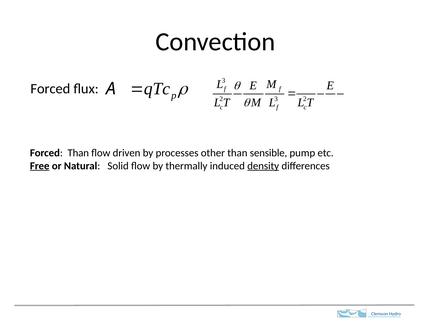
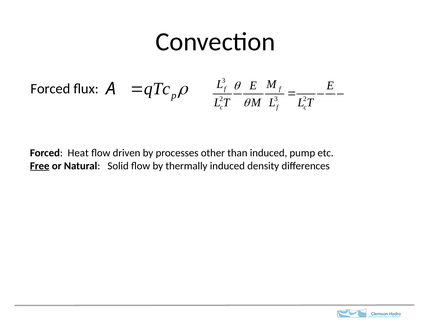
Forced Than: Than -> Heat (78, 153)
than sensible: sensible -> induced (269, 153)
density underline: present -> none (263, 166)
